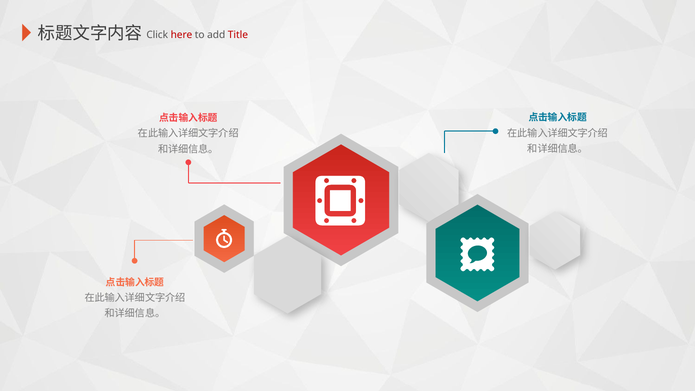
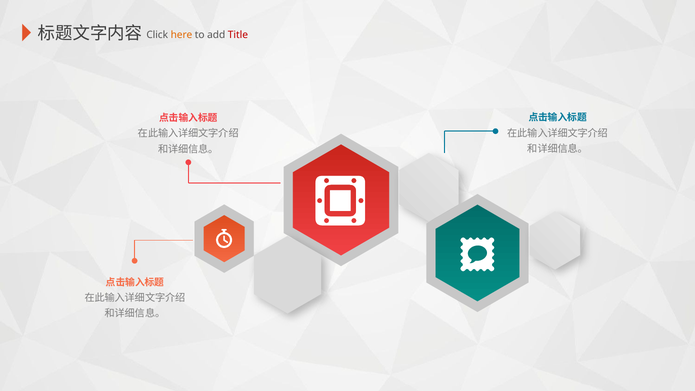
here colour: red -> orange (182, 35)
